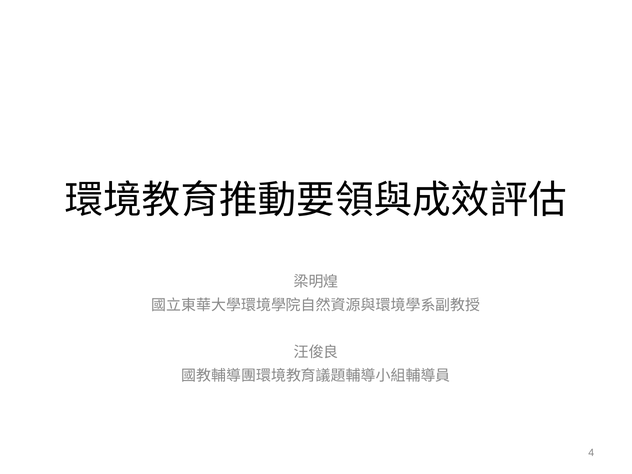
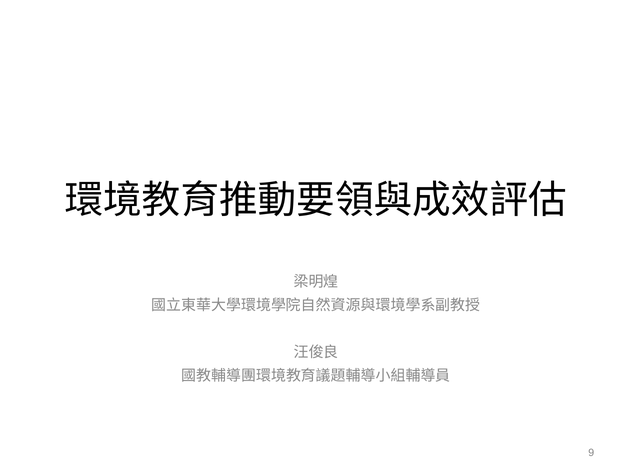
4: 4 -> 9 (591, 453)
